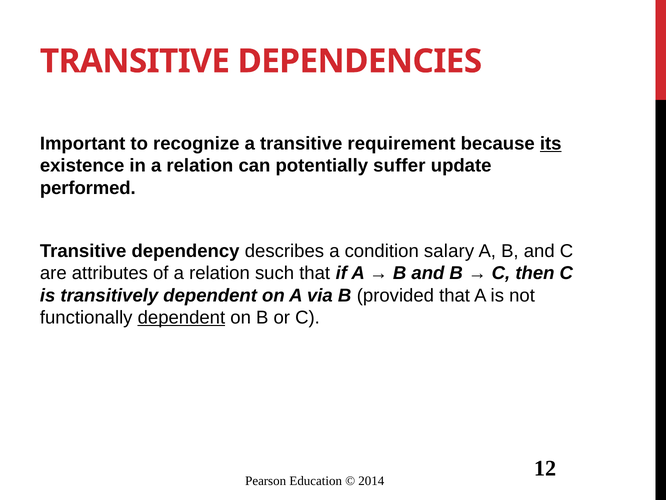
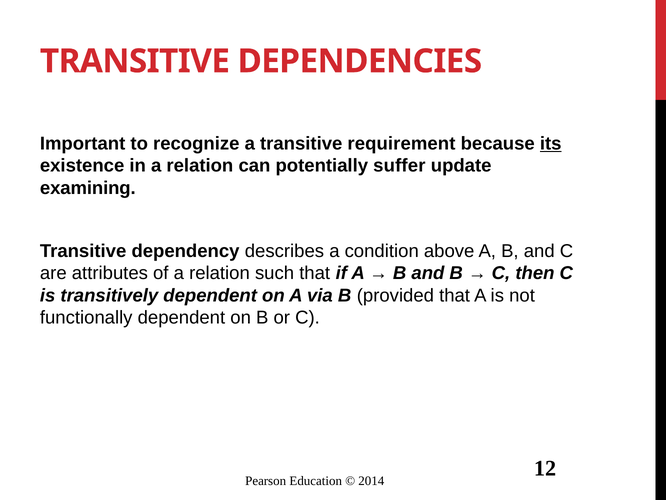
performed: performed -> examining (88, 188)
salary: salary -> above (449, 251)
dependent underline: present -> none (181, 317)
